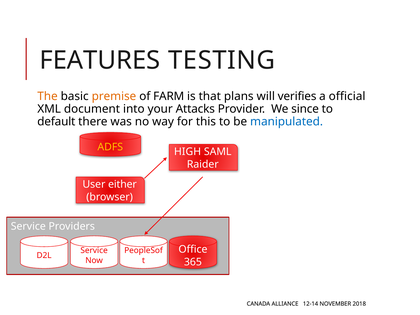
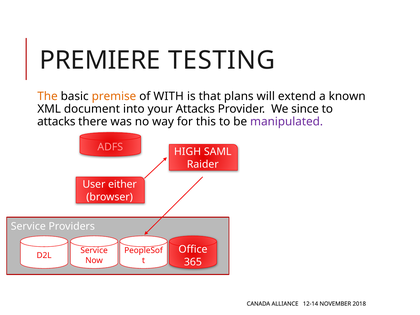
FEATURES: FEATURES -> PREMIERE (100, 60)
FARM: FARM -> WITH (169, 96)
verifies: verifies -> extend (297, 96)
official: official -> known (347, 96)
default: default -> attacks (56, 121)
manipulated colour: blue -> purple (287, 121)
ADFS colour: yellow -> pink (110, 147)
